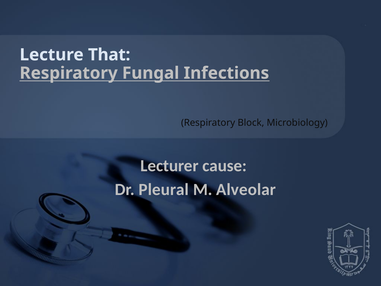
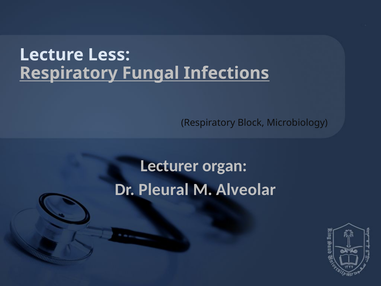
That: That -> Less (109, 55)
cause: cause -> organ (225, 166)
